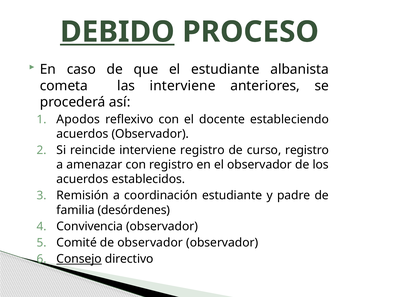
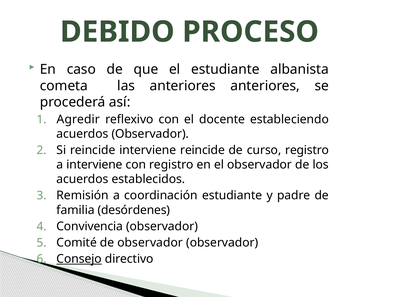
DEBIDO underline: present -> none (117, 32)
las interviene: interviene -> anteriores (183, 85)
Apodos: Apodos -> Agredir (78, 119)
interviene registro: registro -> reincide (203, 150)
a amenazar: amenazar -> interviene (94, 164)
